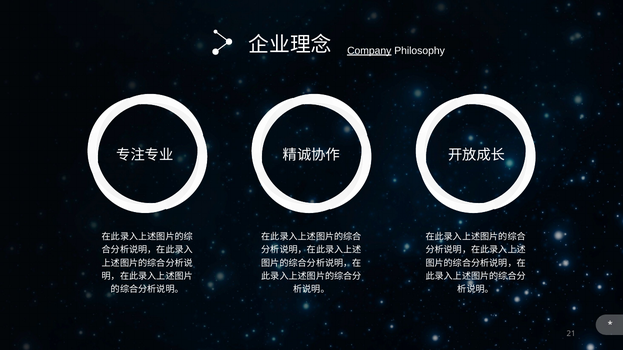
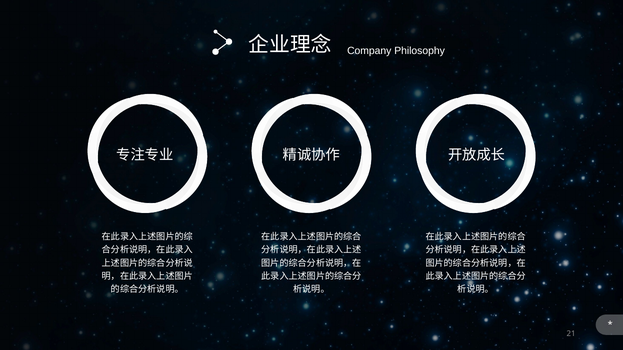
Company underline: present -> none (369, 51)
